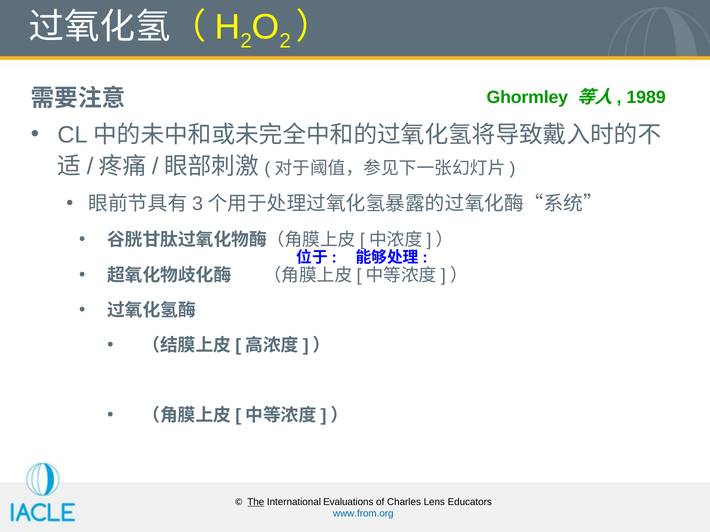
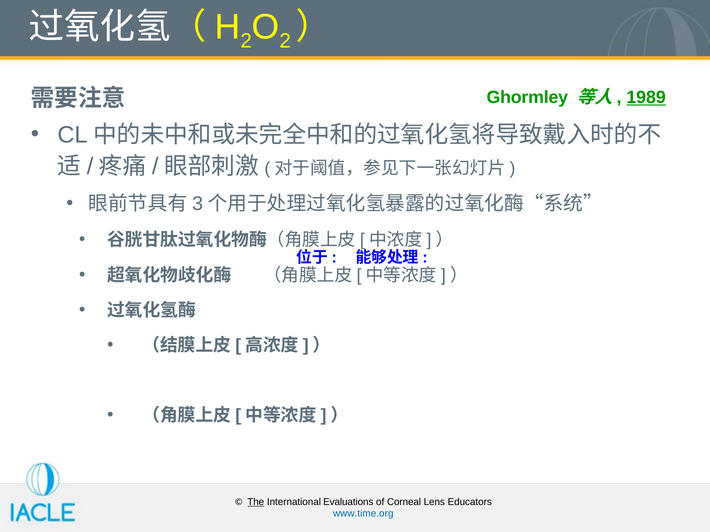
1989 underline: none -> present (646, 97)
Charles: Charles -> Corneal (404, 502)
www.from.org: www.from.org -> www.time.org (363, 514)
